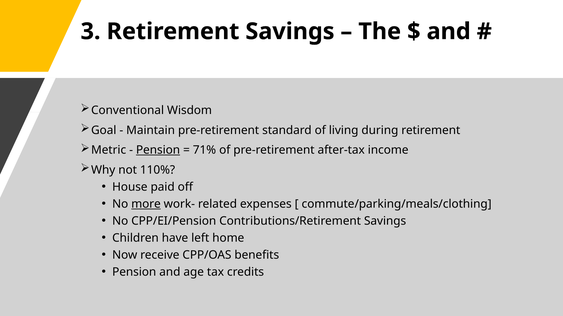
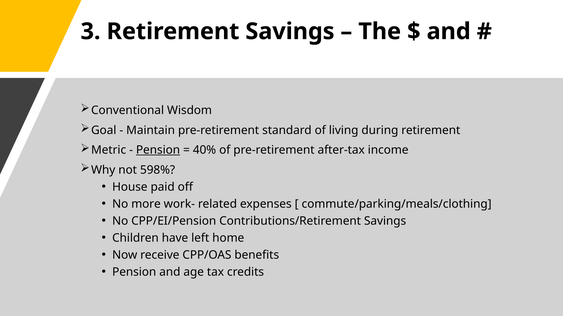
71%: 71% -> 40% (204, 150)
110%: 110% -> 598% (158, 170)
more underline: present -> none (146, 204)
